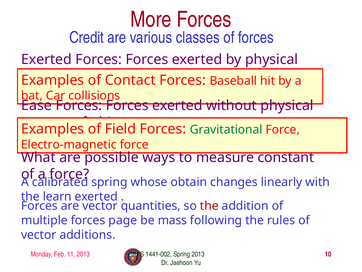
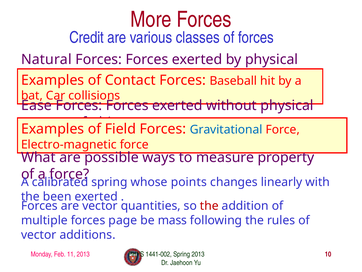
Exerted: Exerted -> Natural (46, 59)
Gravitational colour: green -> blue (226, 130)
constant: constant -> property (286, 157)
obtain: obtain -> points (189, 182)
learn: learn -> been (57, 196)
